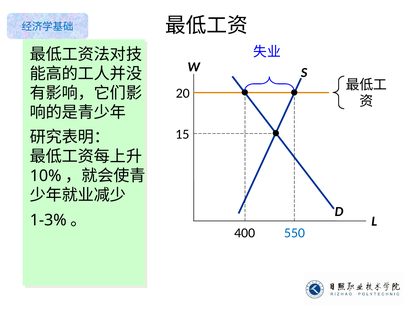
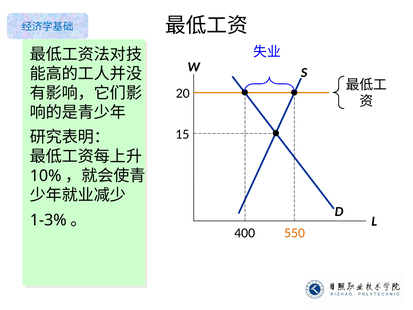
550 colour: blue -> orange (295, 233)
